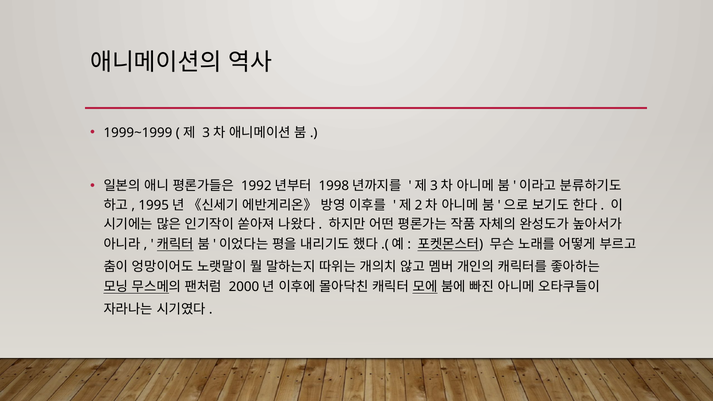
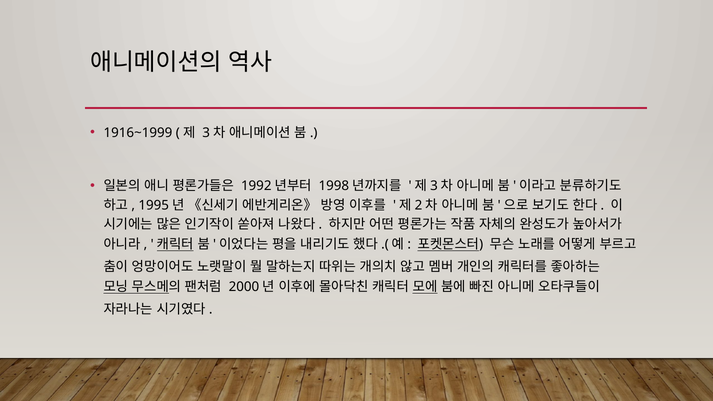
1999~1999: 1999~1999 -> 1916~1999 (138, 133)
